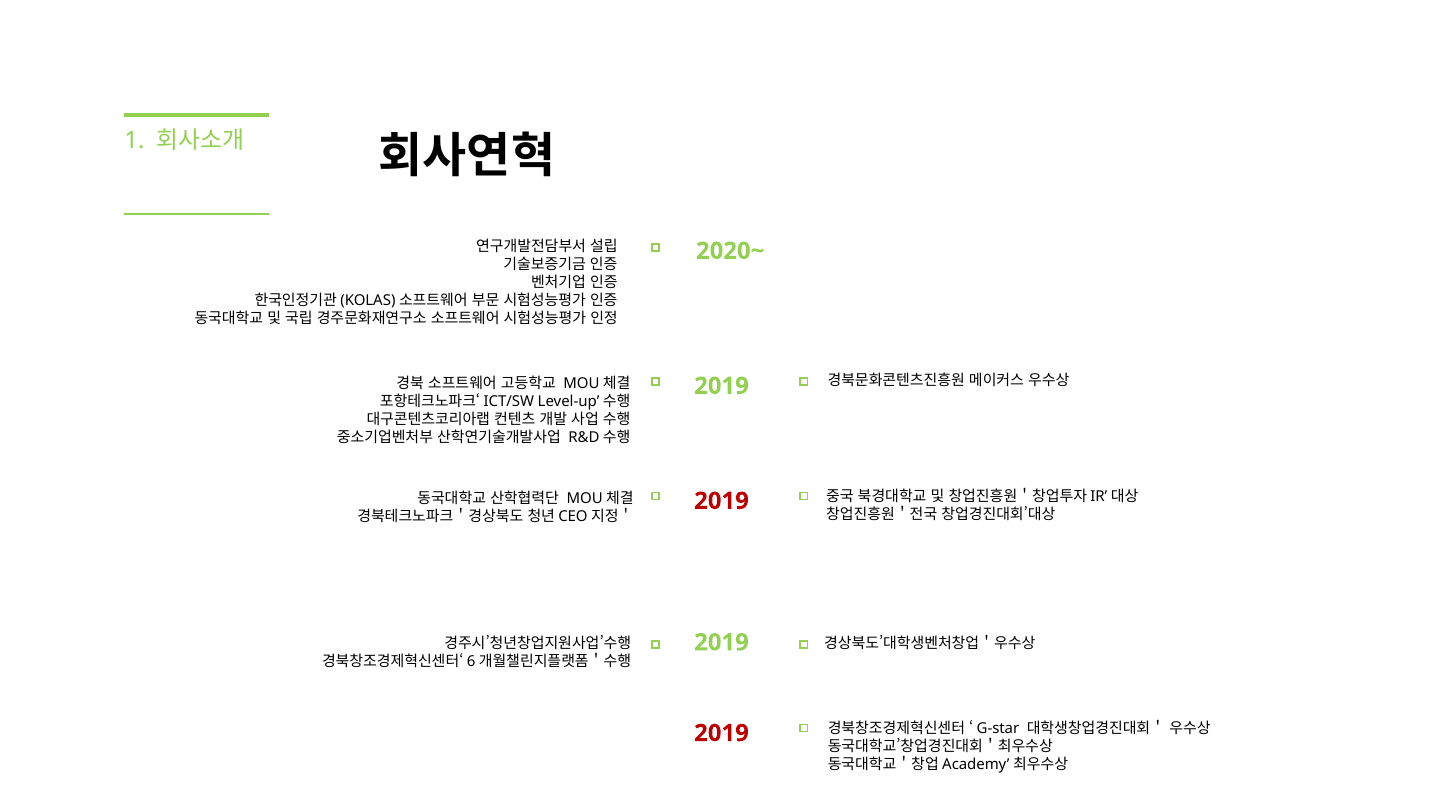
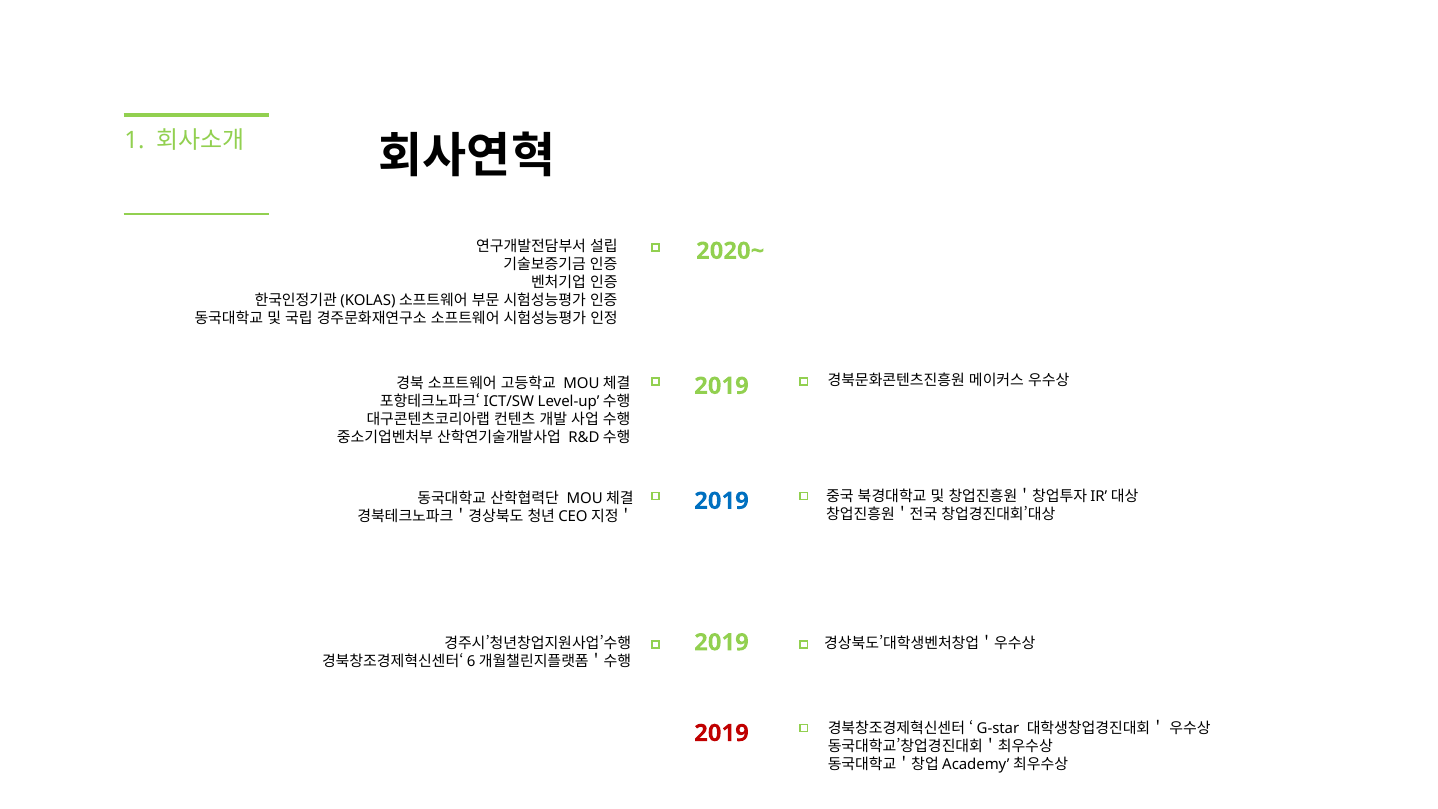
2019 colour: red -> blue (722, 501)
